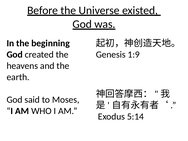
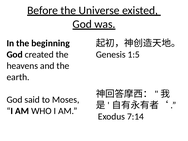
1:9: 1:9 -> 1:5 (134, 55)
5:14: 5:14 -> 7:14 (135, 117)
